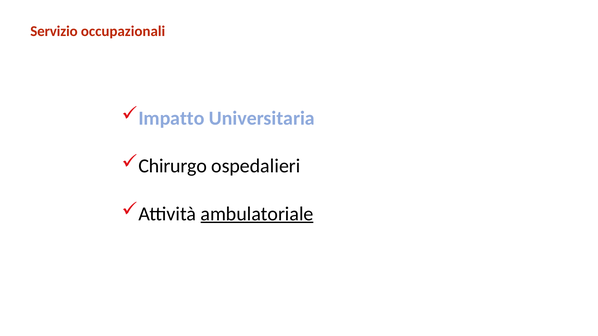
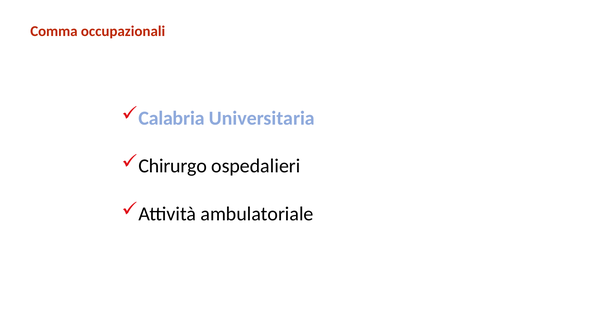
Servizio: Servizio -> Comma (54, 31)
Impatto: Impatto -> Calabria (171, 118)
ambulatoriale underline: present -> none (257, 214)
